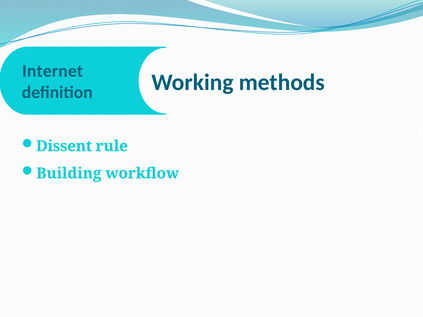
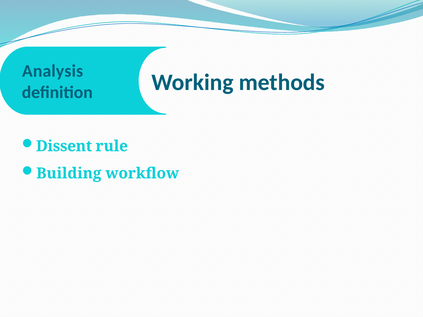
Internet: Internet -> Analysis (53, 71)
